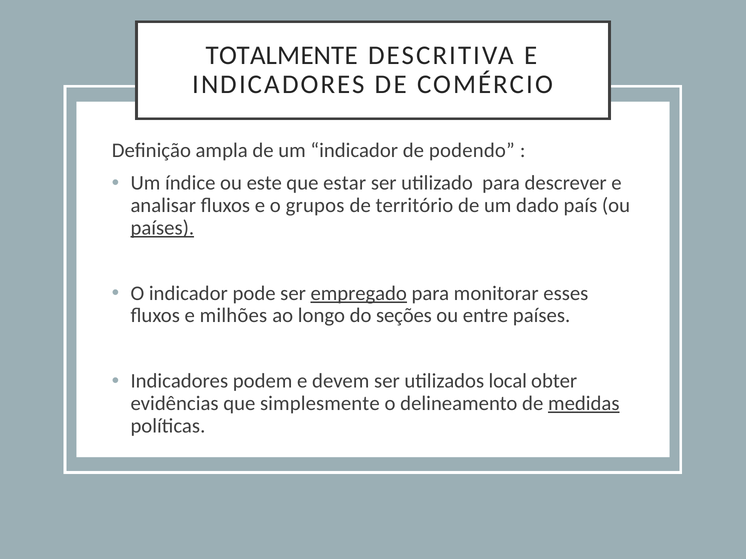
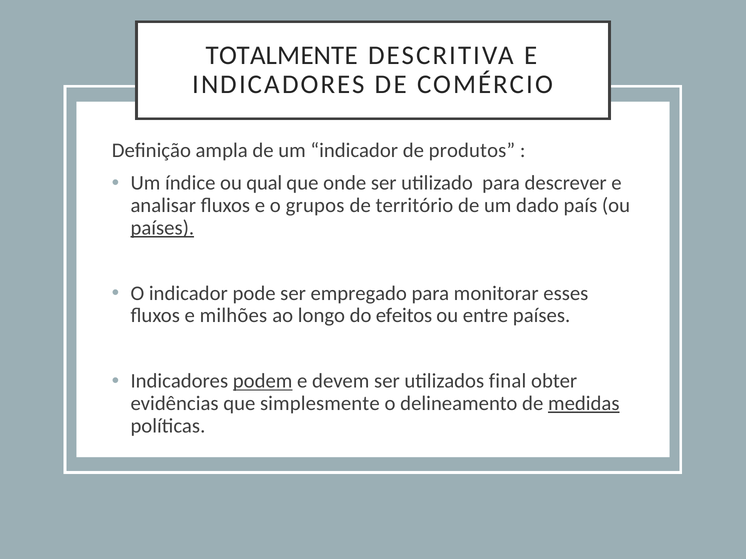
podendo: podendo -> produtos (472, 151)
este: este -> qual (264, 183)
estar: estar -> onde (345, 183)
empregado underline: present -> none (359, 294)
seções: seções -> efeitos (404, 316)
podem underline: none -> present (263, 381)
local: local -> final (508, 381)
